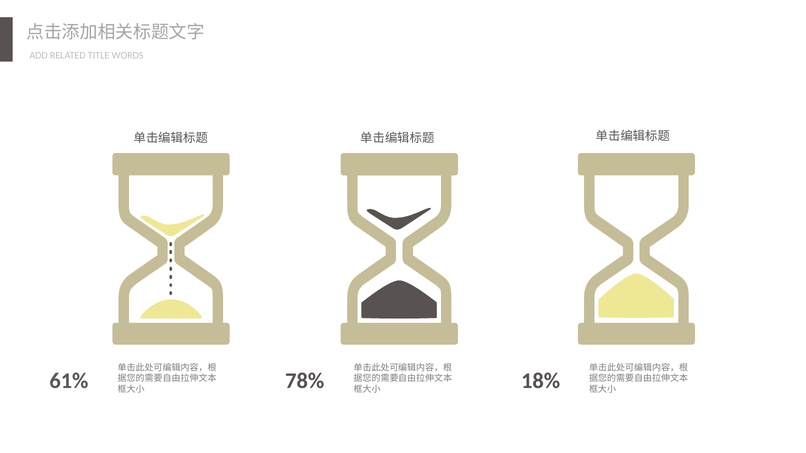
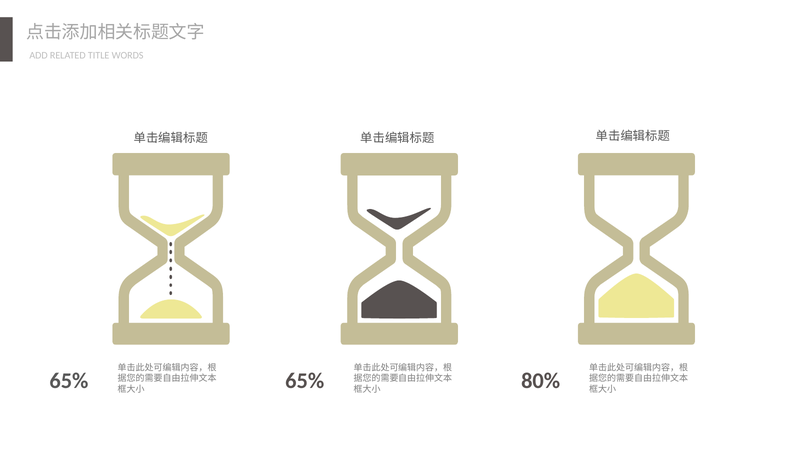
61%: 61% -> 65% (69, 381)
78%: 78% -> 65% (305, 381)
18%: 18% -> 80% (541, 381)
